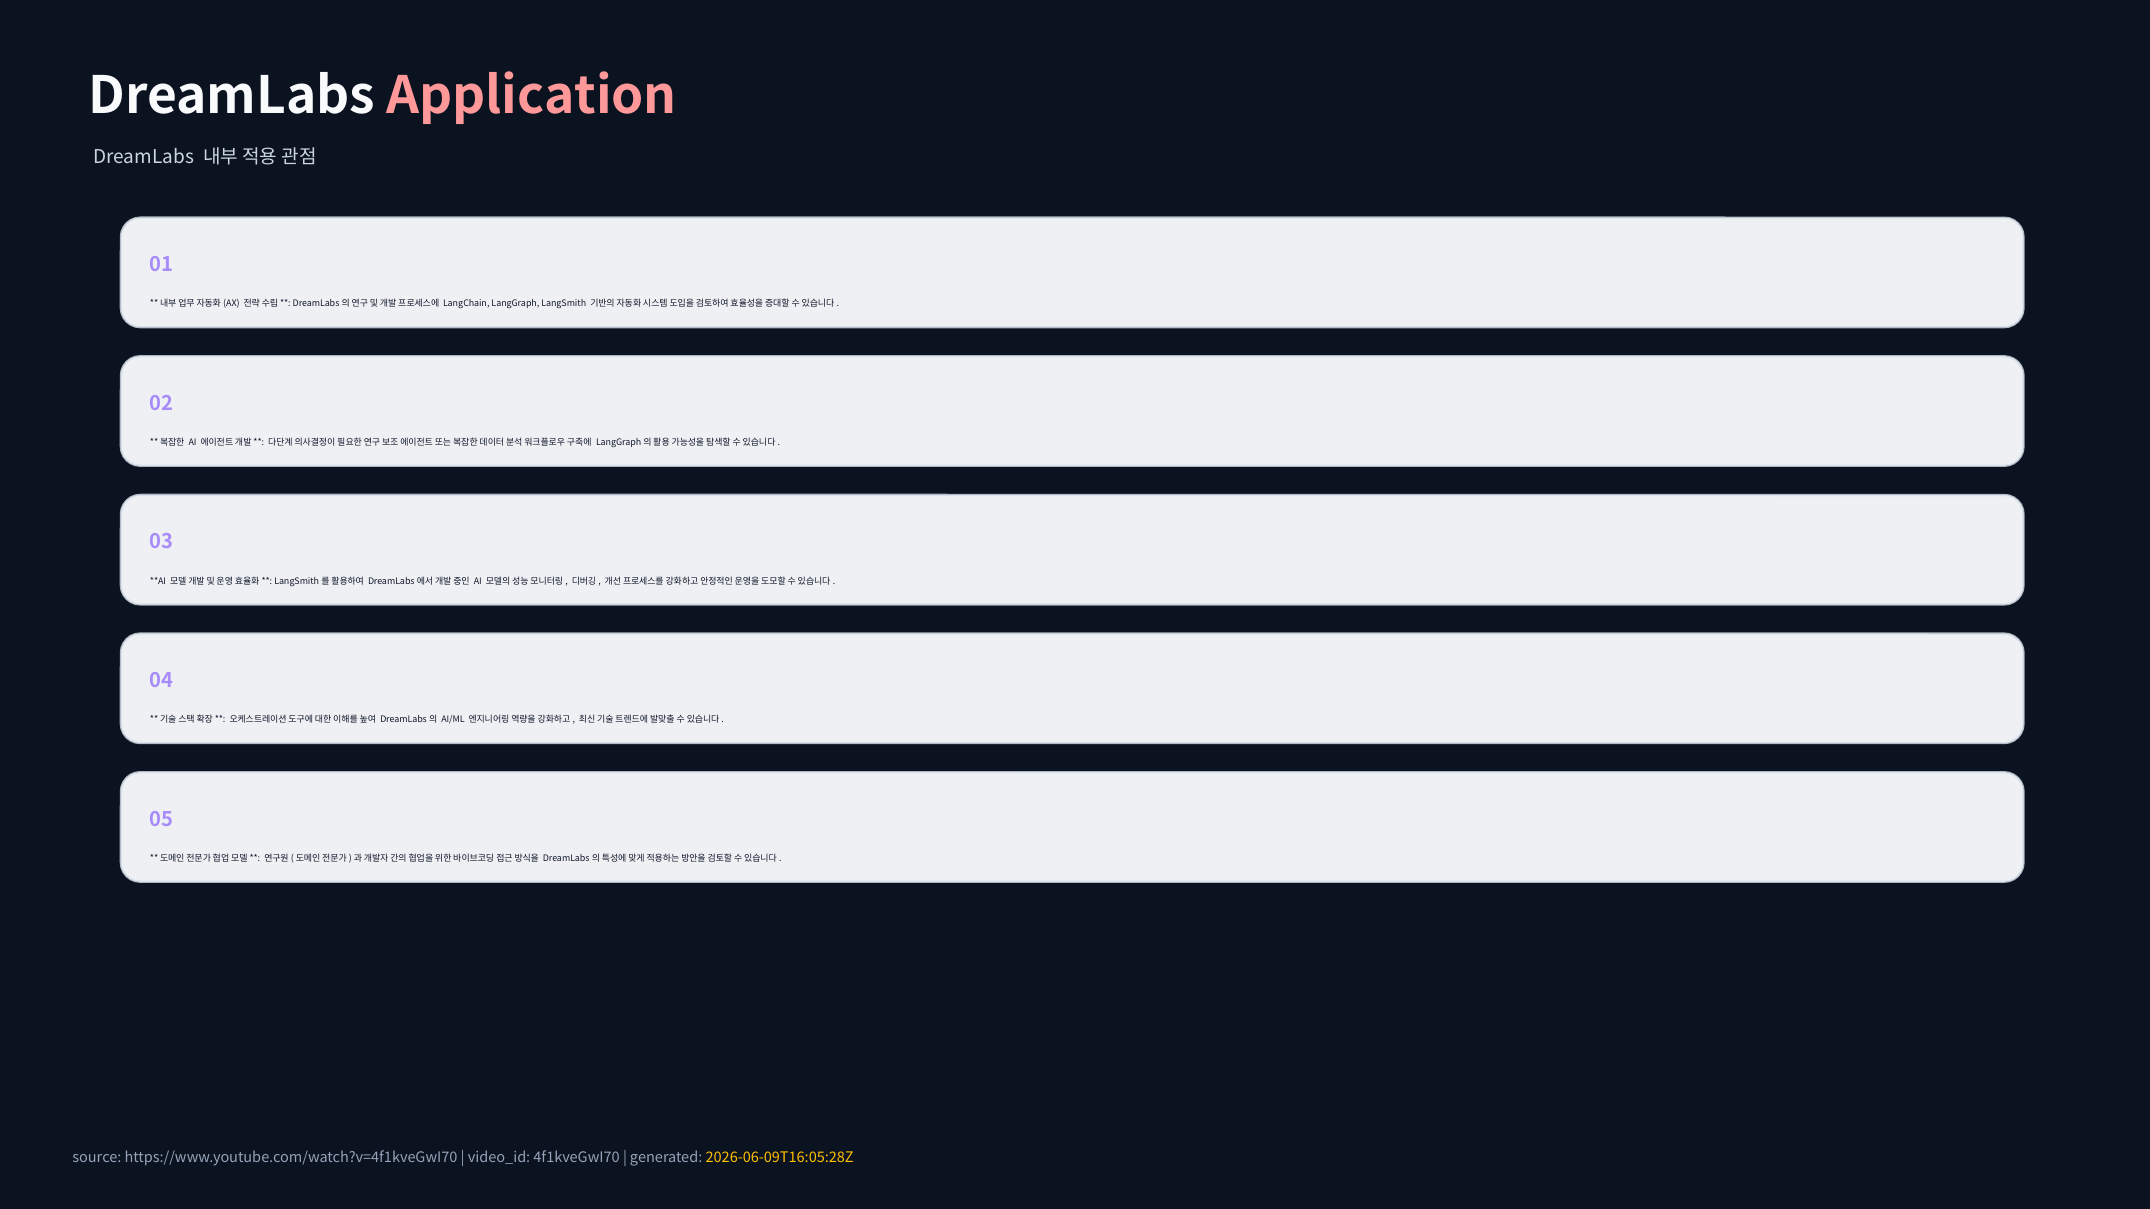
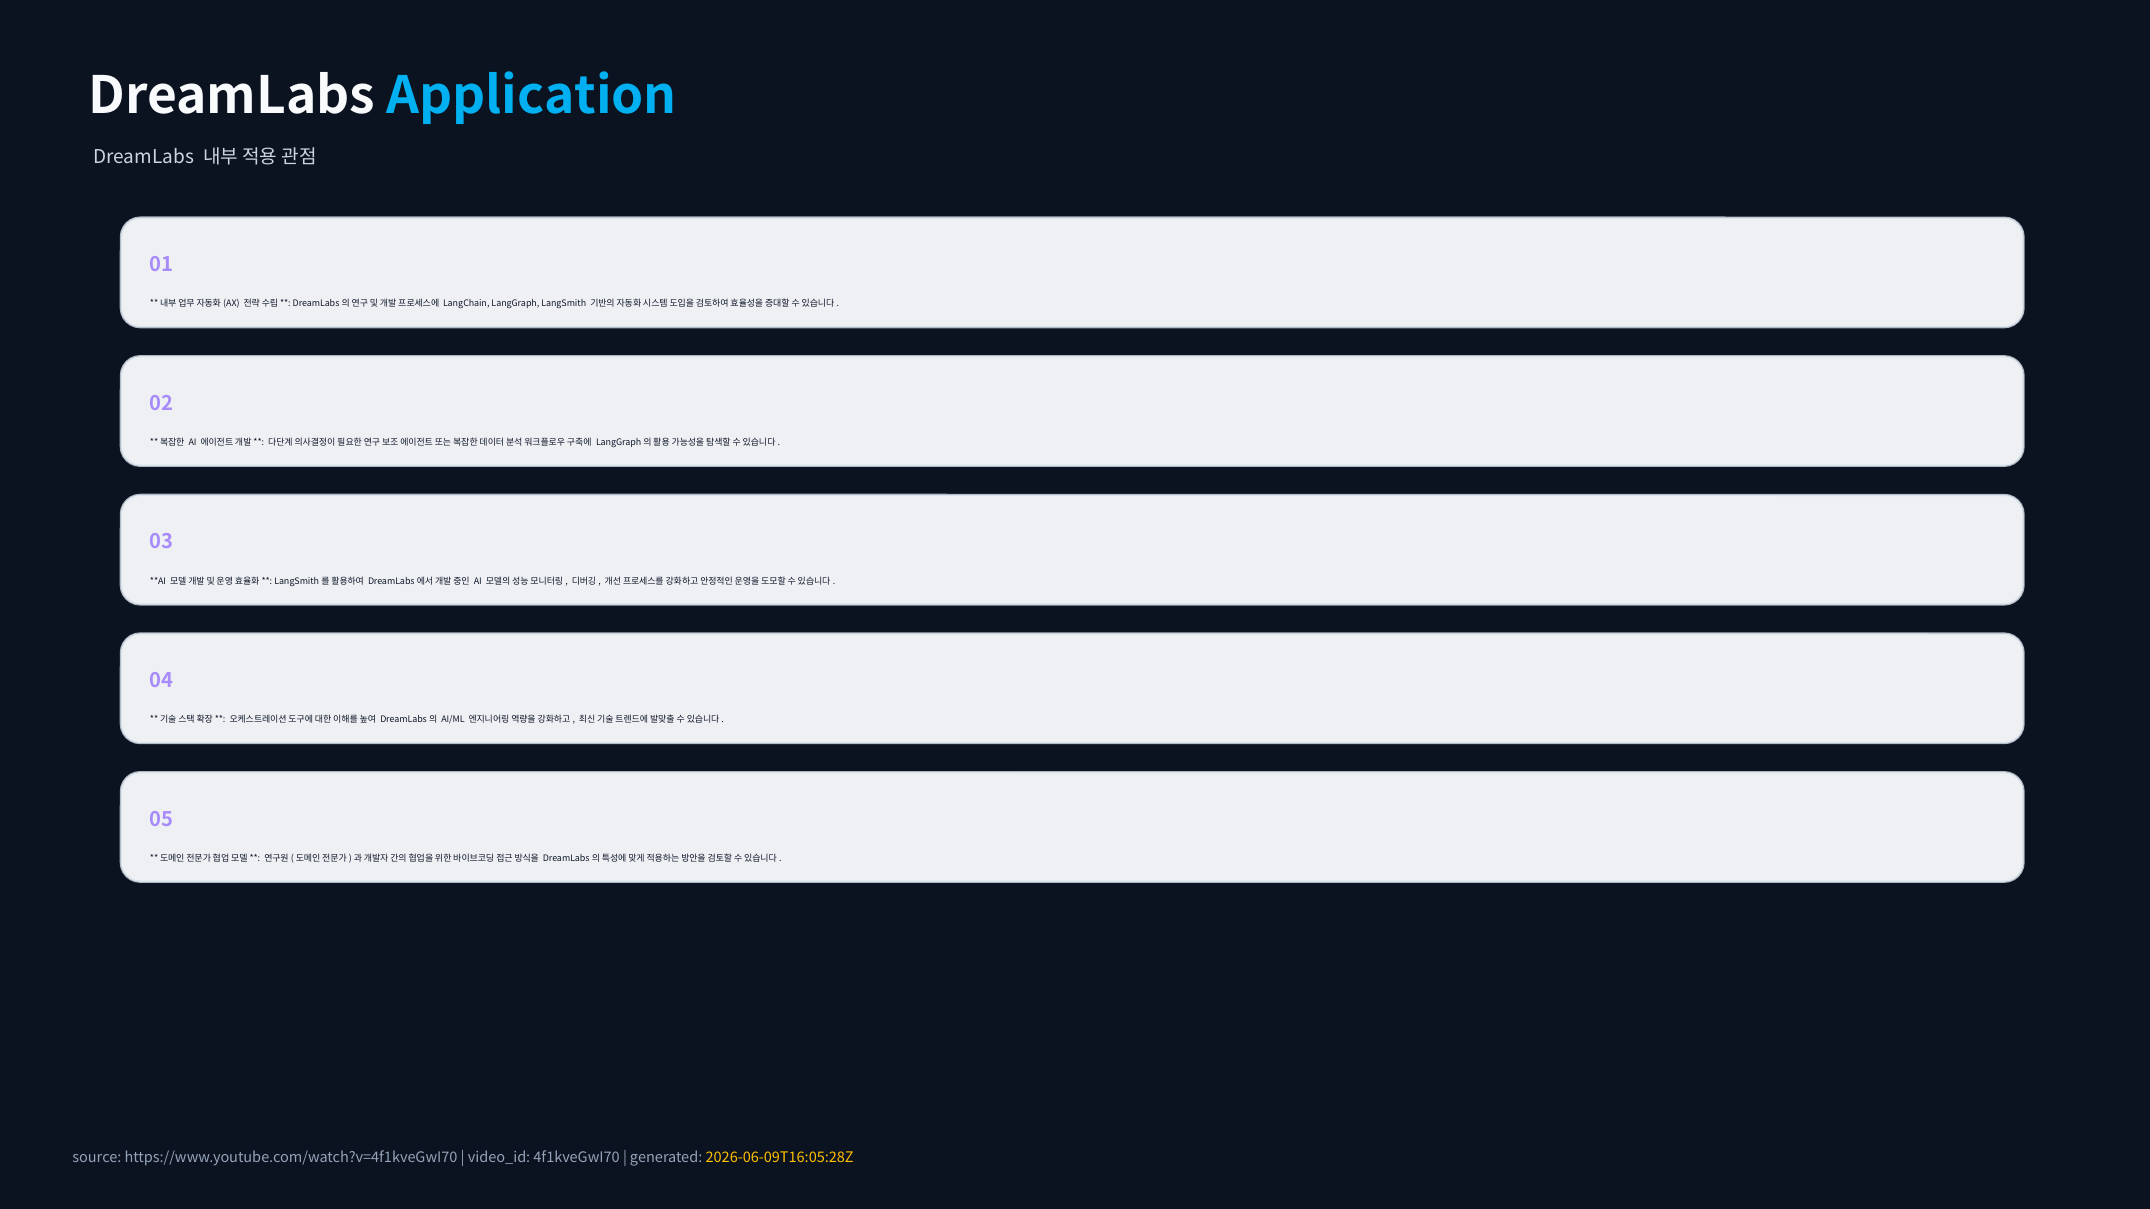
Application colour: pink -> light blue (532, 96)
